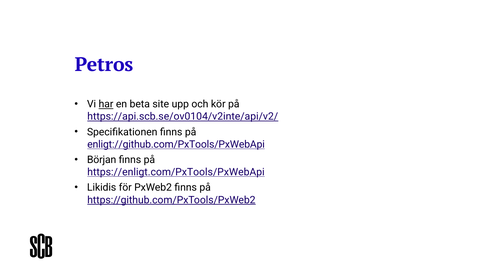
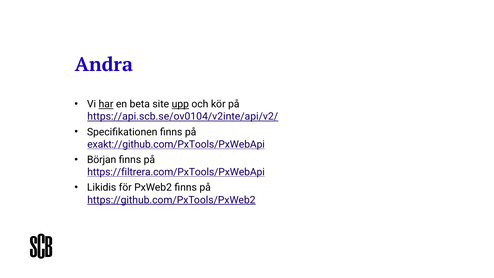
Petros: Petros -> Andra (104, 65)
upp underline: none -> present (180, 104)
enligt://github.com/PxTools/PxWebApi: enligt://github.com/PxTools/PxWebApi -> exakt://github.com/PxTools/PxWebApi (176, 144)
https://enligt.com/PxTools/PxWebApi: https://enligt.com/PxTools/PxWebApi -> https://filtrera.com/PxTools/PxWebApi (176, 172)
